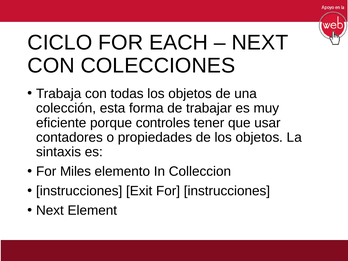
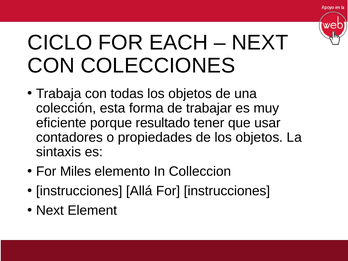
controles: controles -> resultado (163, 123)
Exit: Exit -> Allá (139, 191)
